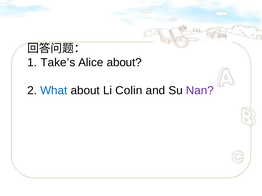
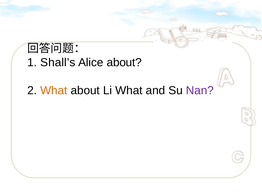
Take’s: Take’s -> Shall’s (58, 63)
What colour: blue -> orange (54, 91)
Li Colin: Colin -> What (129, 91)
